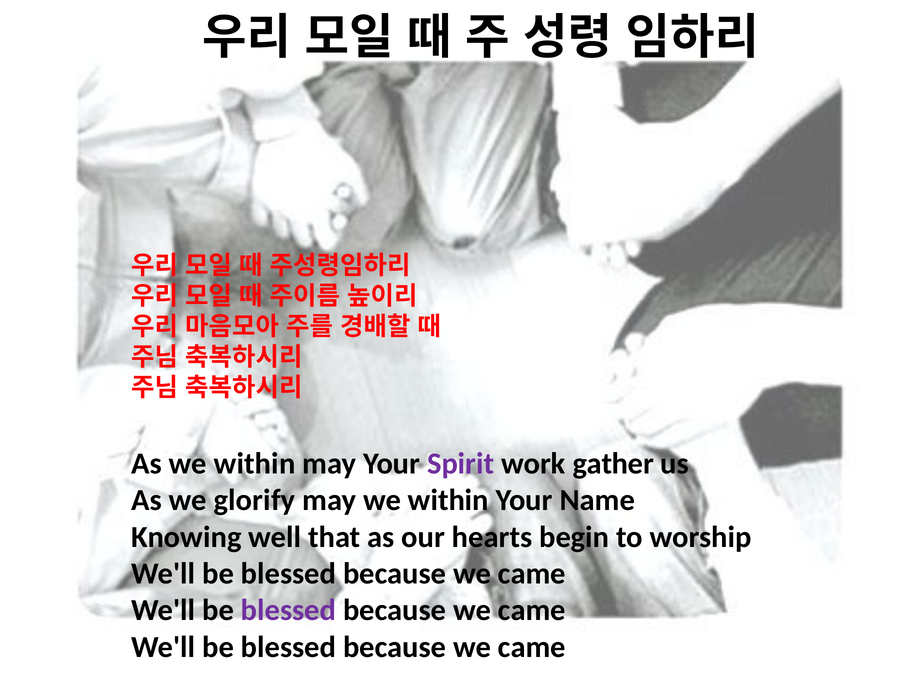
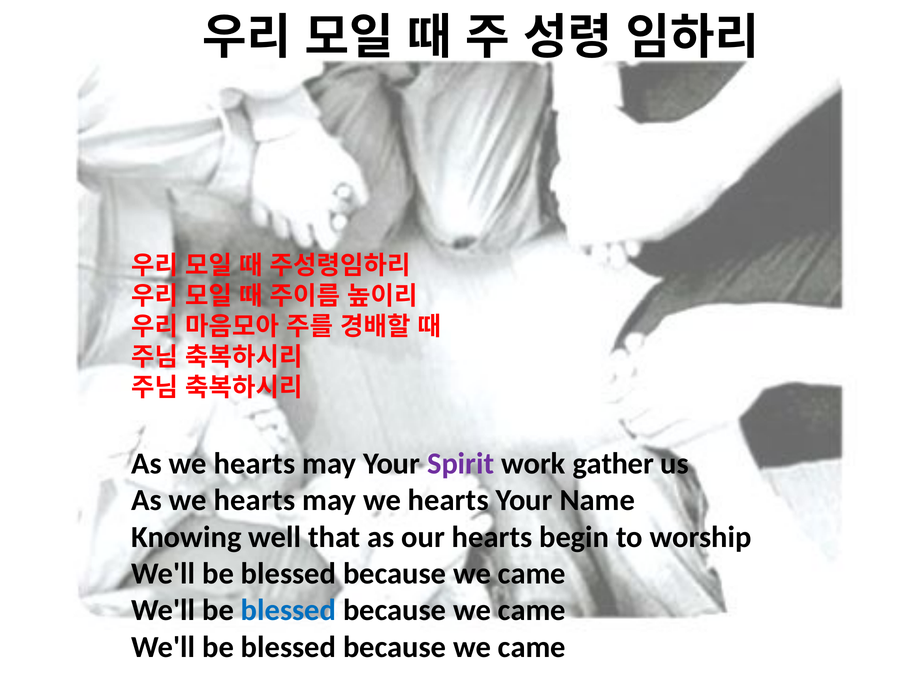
within: within -> hearts (254, 464)
glorify: glorify -> hearts (254, 500)
may we within: within -> hearts (448, 500)
blessed colour: purple -> blue (288, 610)
